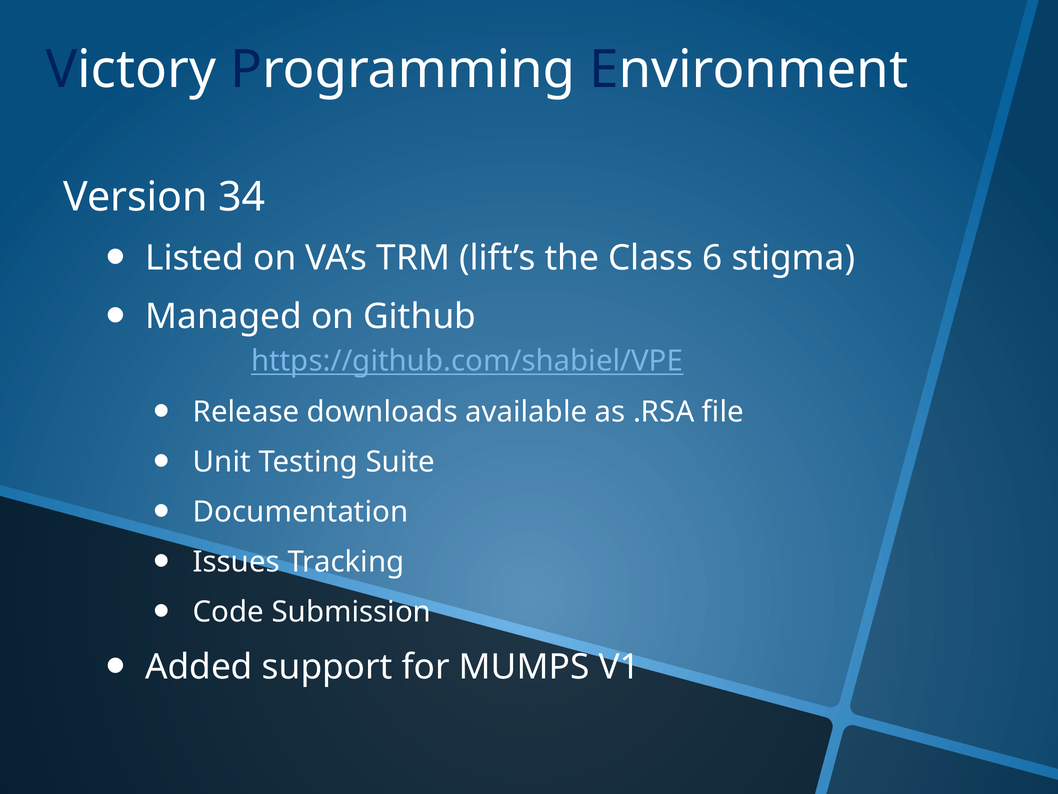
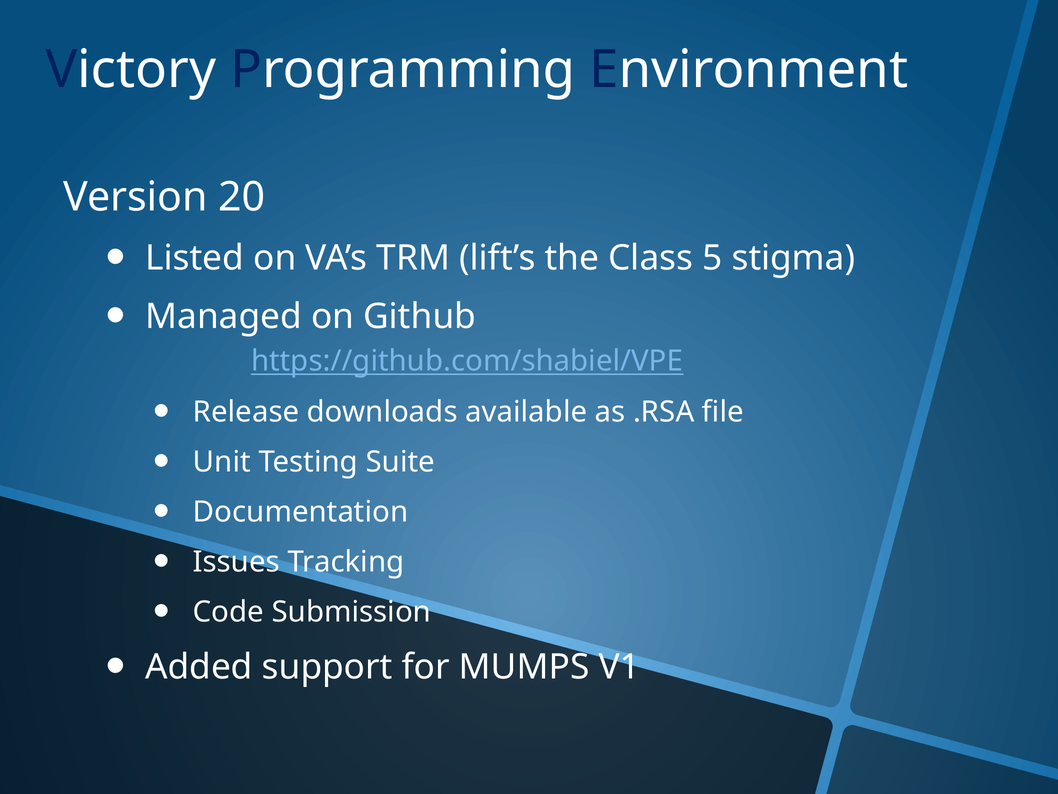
34: 34 -> 20 (242, 197)
6: 6 -> 5 (712, 258)
